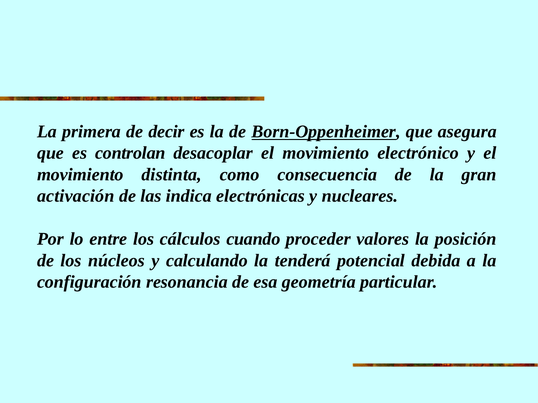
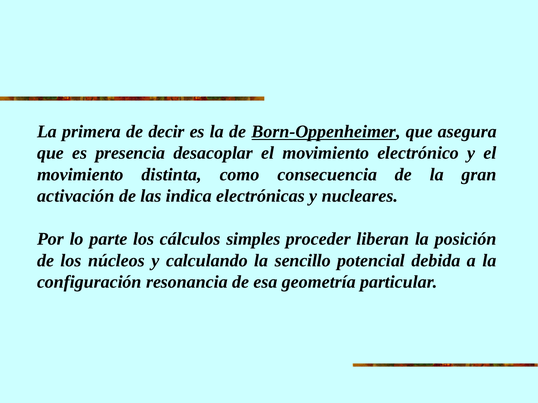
controlan: controlan -> presencia (130, 153)
entre: entre -> parte (108, 239)
cuando: cuando -> simples (253, 239)
valores: valores -> liberan (383, 239)
tenderá: tenderá -> sencillo (303, 261)
